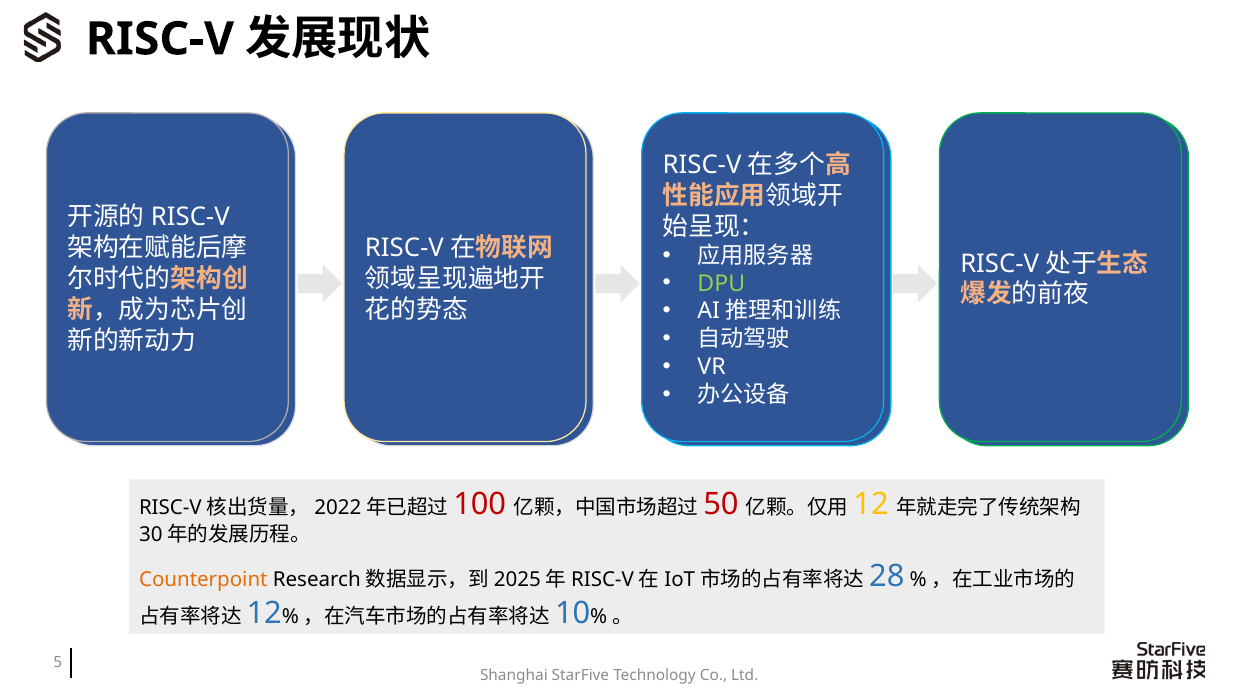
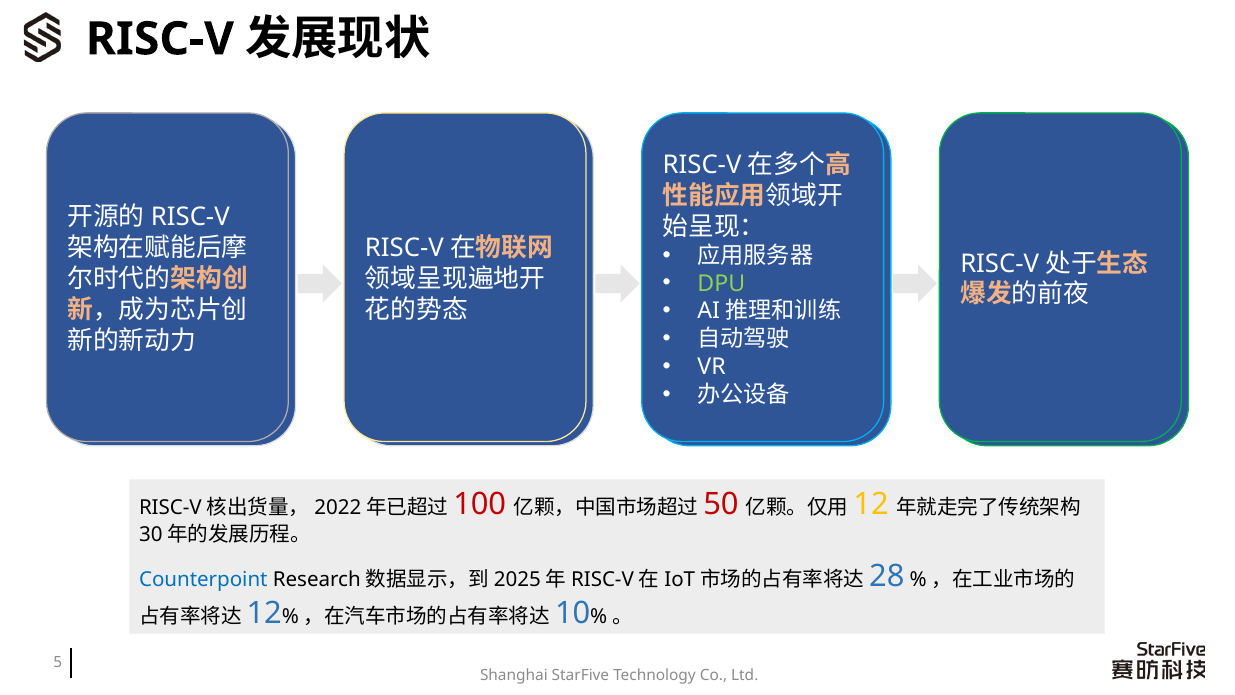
Counterpoint colour: orange -> blue (203, 579)
